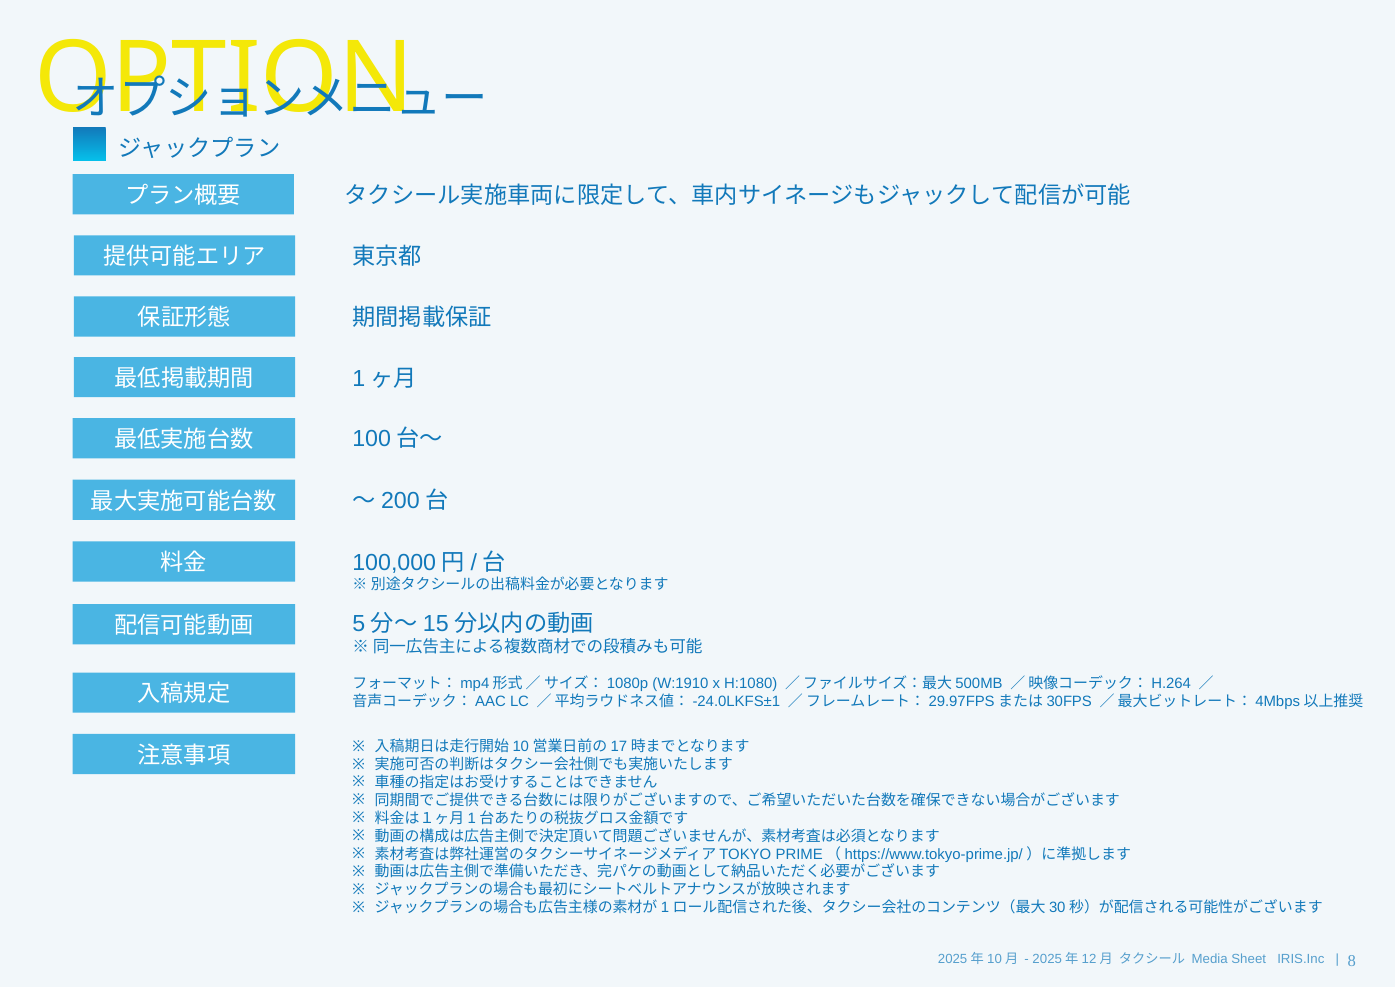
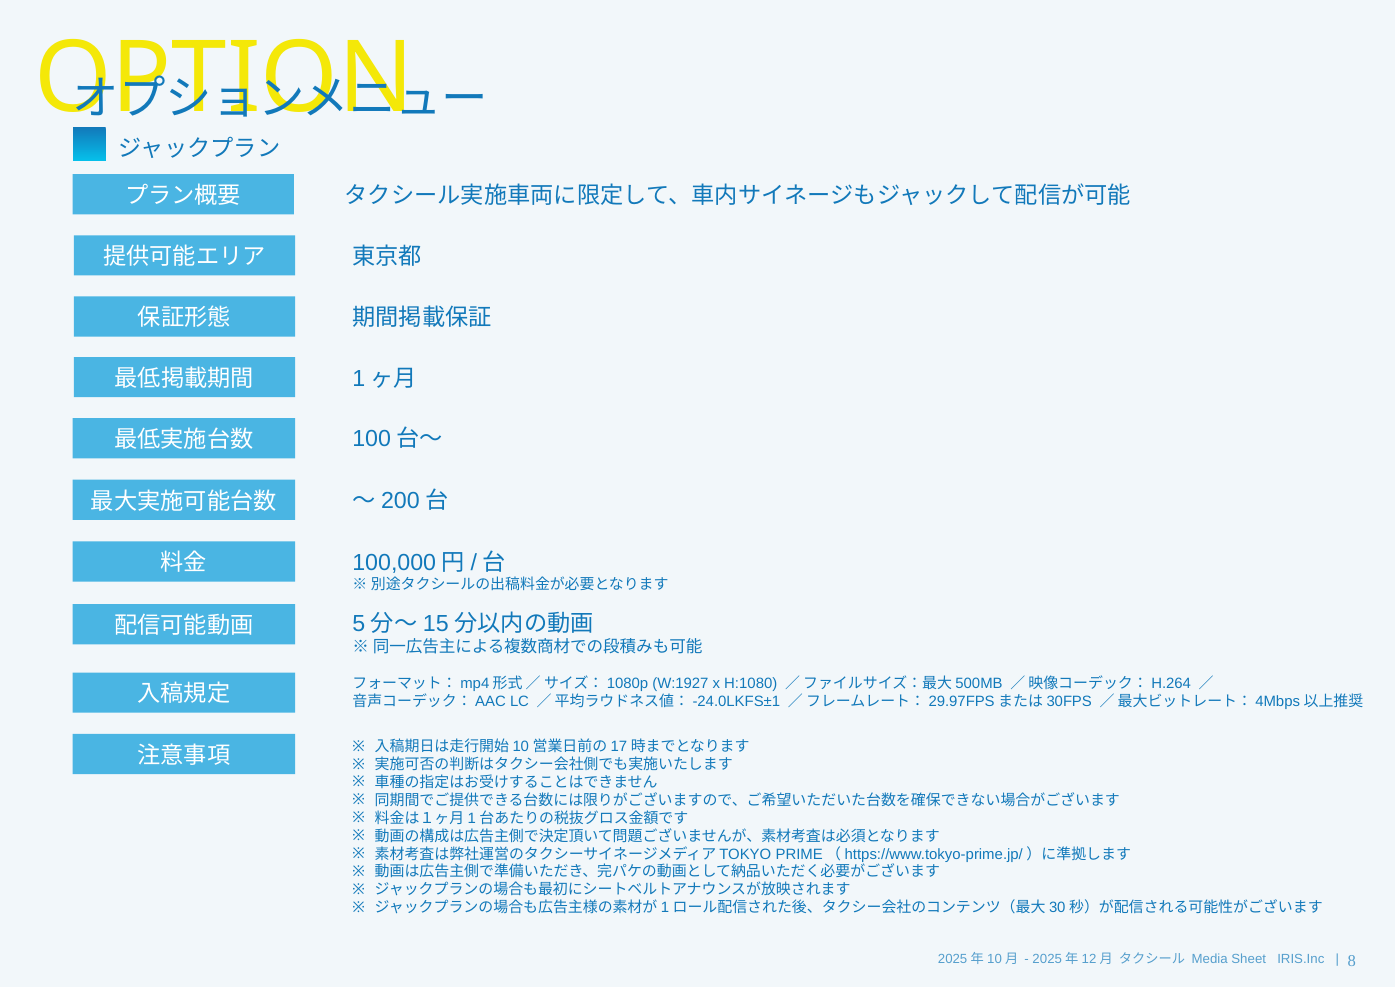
W:1910: W:1910 -> W:1927 (680, 683)
